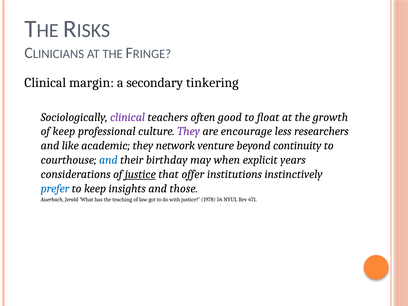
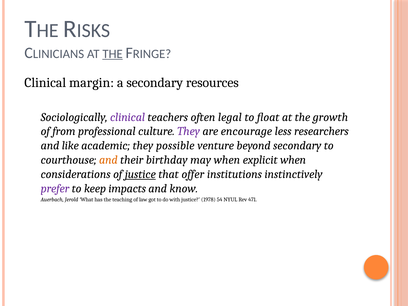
THE underline: none -> present (113, 54)
tinkering: tinkering -> resources (212, 83)
good: good -> legal (230, 117)
of keep: keep -> from (64, 131)
network: network -> possible (175, 146)
beyond continuity: continuity -> secondary (297, 146)
and colour: blue -> orange (108, 160)
explicit years: years -> when (293, 160)
prefer colour: blue -> purple (55, 189)
insights: insights -> impacts (127, 189)
those: those -> know (184, 189)
